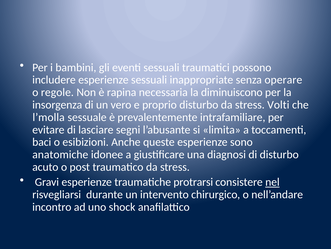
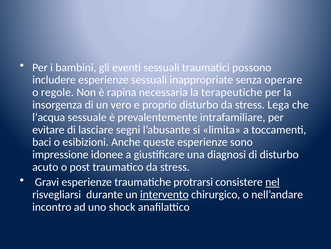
diminuiscono: diminuiscono -> terapeutiche (232, 92)
Volti: Volti -> Lega (278, 104)
l’molla: l’molla -> l’acqua (49, 117)
anatomiche: anatomiche -> impressione (60, 154)
intervento underline: none -> present (164, 194)
